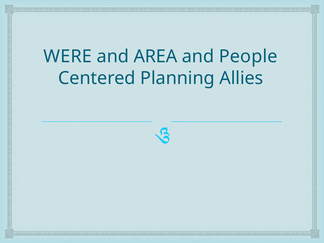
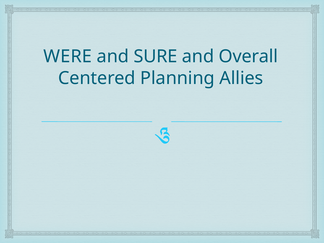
AREA: AREA -> SURE (155, 57)
People: People -> Overall (248, 57)
